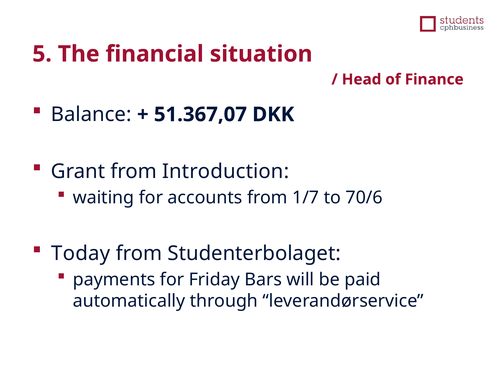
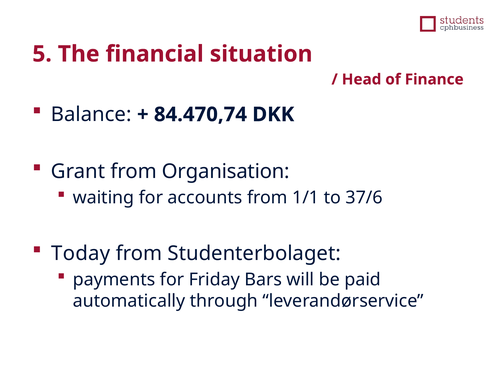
51.367,07: 51.367,07 -> 84.470,74 (200, 115)
Introduction: Introduction -> Organisation (226, 172)
1/7: 1/7 -> 1/1 (306, 198)
70/6: 70/6 -> 37/6 (364, 198)
